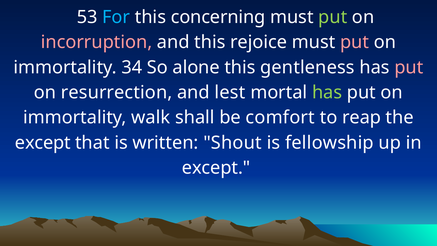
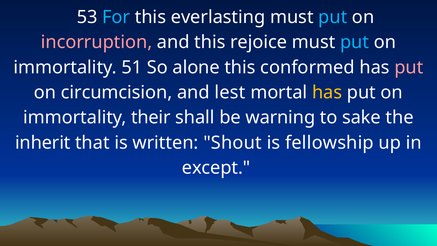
concerning: concerning -> everlasting (218, 17)
put colour: light green -> light blue (333, 17)
put colour: pink -> light blue (355, 42)
34: 34 -> 51 (132, 67)
gentleness: gentleness -> conformed (308, 67)
resurrection: resurrection -> circumcision (117, 92)
has colour: light green -> yellow (327, 92)
walk: walk -> their (151, 118)
comfort: comfort -> warning (280, 118)
reap: reap -> sake (362, 118)
except: except -> inherit (43, 143)
